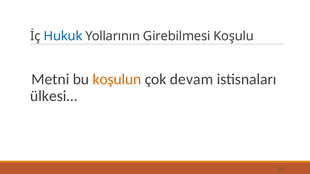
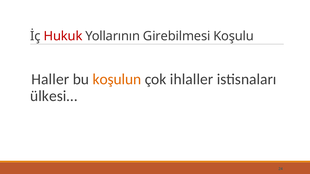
Hukuk colour: blue -> red (63, 36)
Metni: Metni -> Haller (50, 80)
devam: devam -> ihlaller (192, 80)
